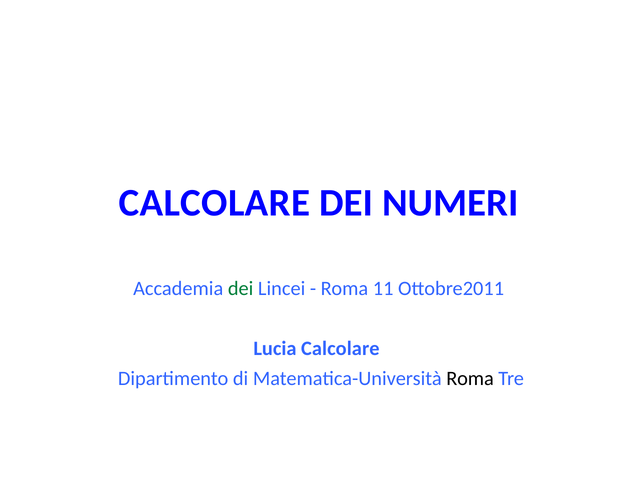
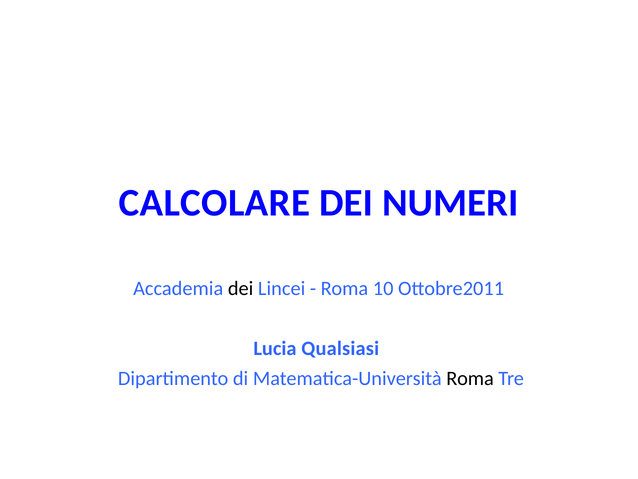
dei colour: green -> black (241, 288)
11: 11 -> 10 (383, 288)
Lucia Calcolare: Calcolare -> Qualsiasi (340, 348)
